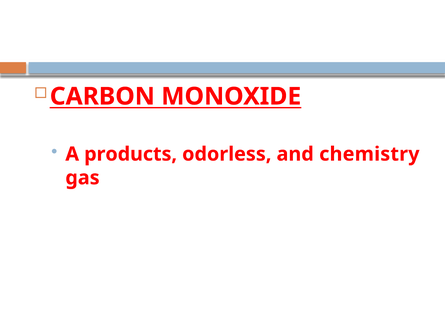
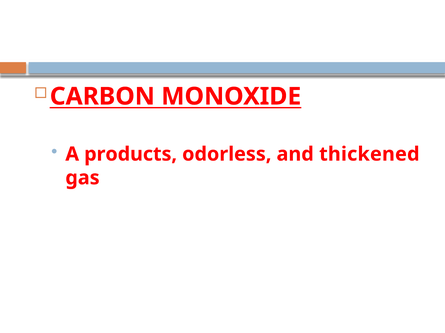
chemistry: chemistry -> thickened (369, 154)
